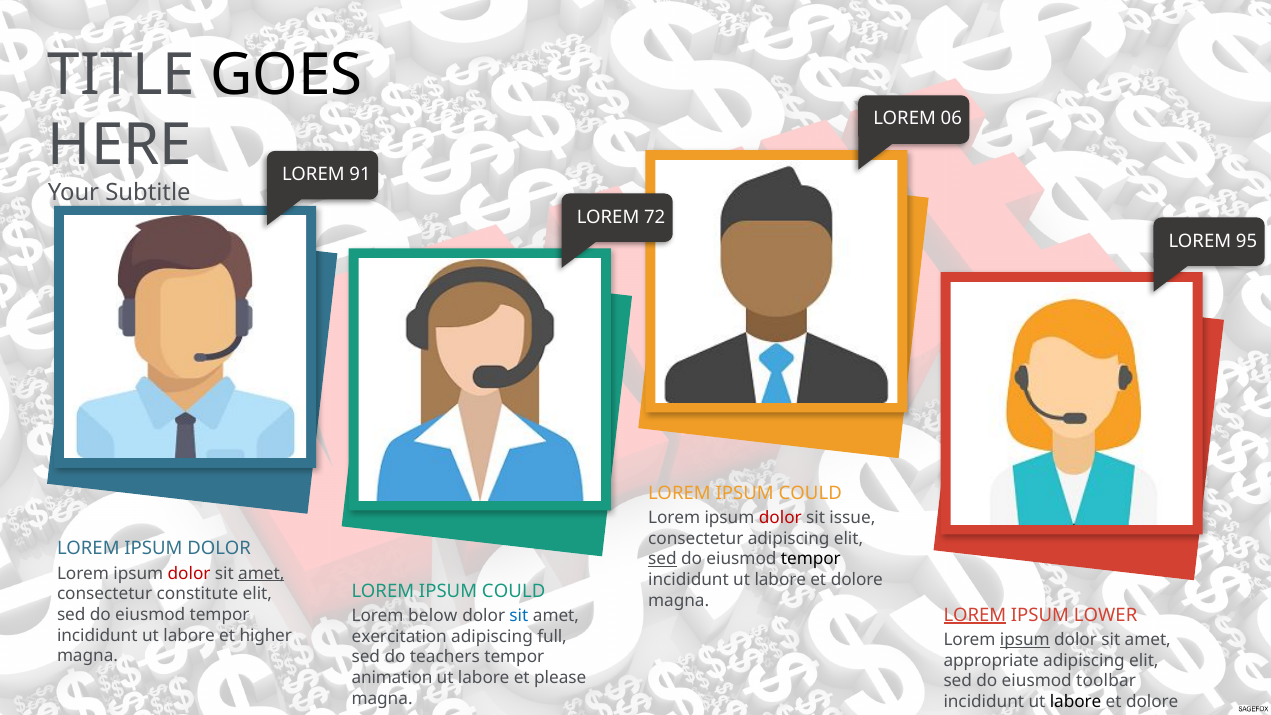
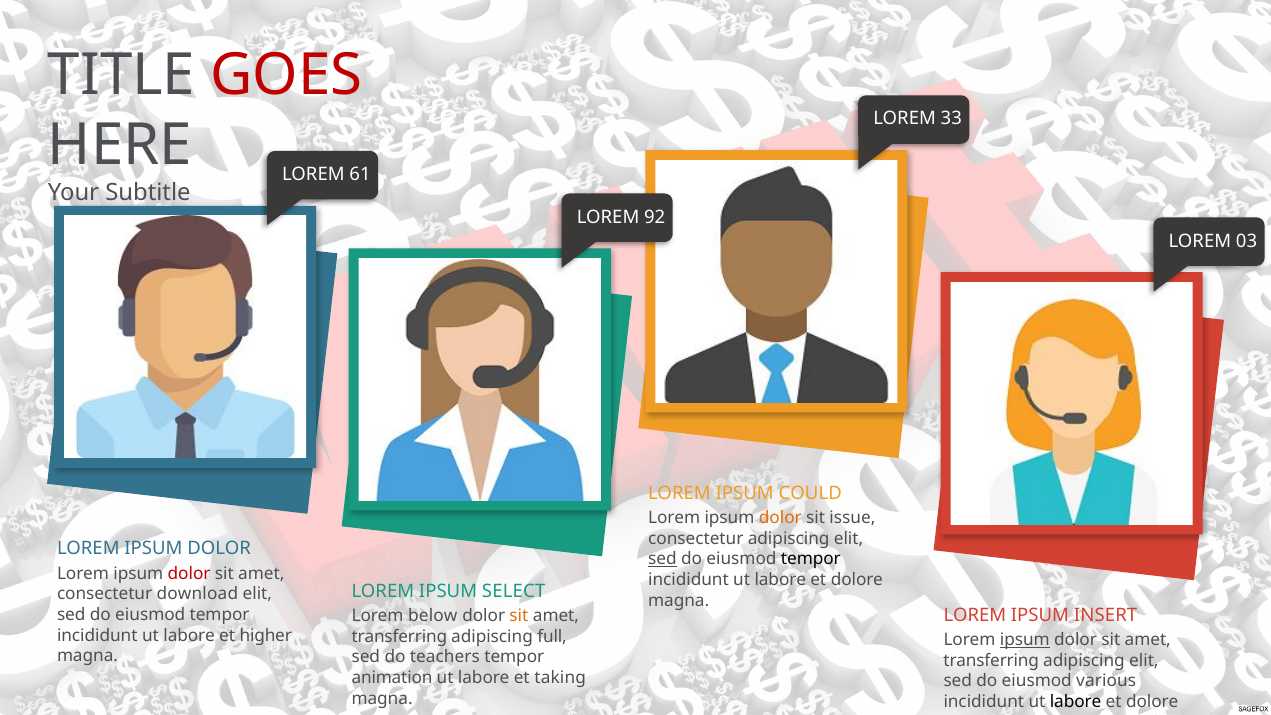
GOES colour: black -> red (287, 75)
06: 06 -> 33 (951, 119)
91: 91 -> 61 (360, 174)
72: 72 -> 92 (655, 217)
95: 95 -> 03 (1247, 241)
dolor colour: red -> orange (780, 518)
amet underline: present -> none (261, 573)
COULD: COULD -> SELECT (514, 591)
constitute: constitute -> download (197, 594)
LOREM underline: present -> none (975, 615)
LOWER: LOWER -> INSERT (1106, 615)
sit colour: blue -> orange (519, 616)
exercitation: exercitation -> transferring (399, 637)
appropriate: appropriate -> transferring (991, 660)
please: please -> taking (560, 678)
toolbar: toolbar -> various (1106, 681)
